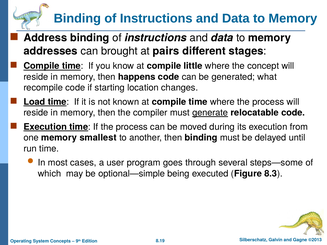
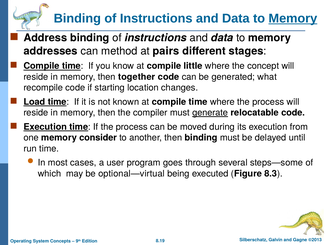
Memory underline: none -> present (293, 18)
brought: brought -> method (119, 51)
happens: happens -> together (137, 77)
smallest: smallest -> consider (98, 138)
optional—simple: optional—simple -> optional—virtual (131, 174)
